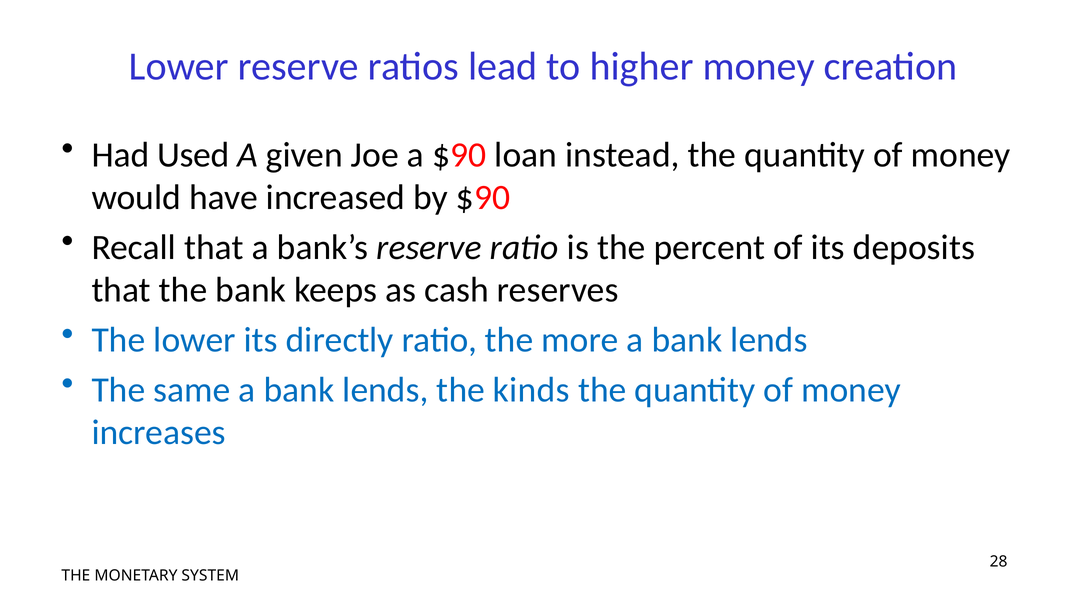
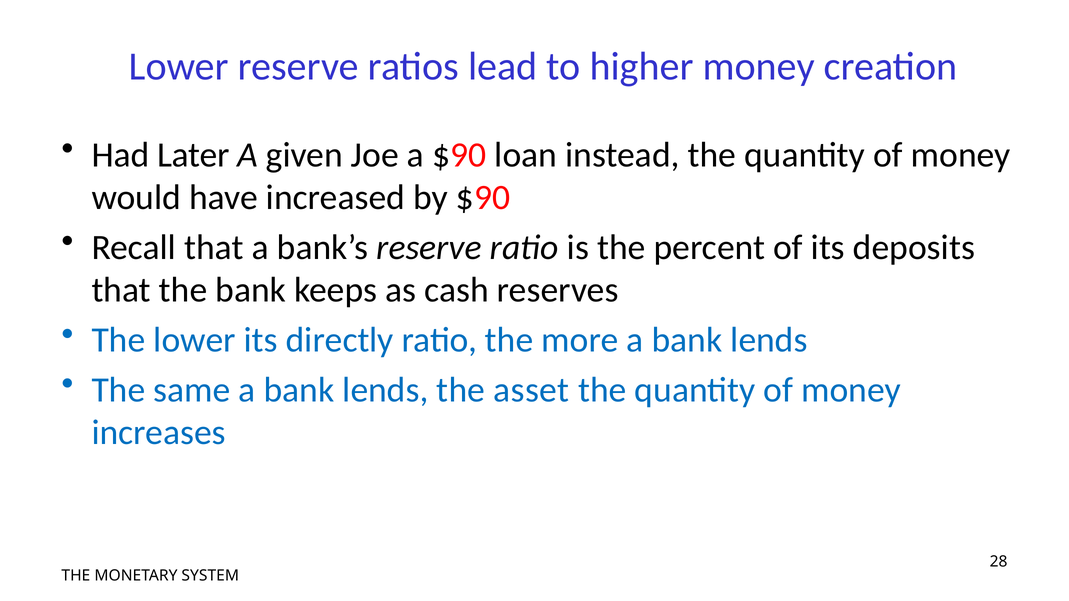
Used: Used -> Later (193, 155)
kinds: kinds -> asset (531, 390)
